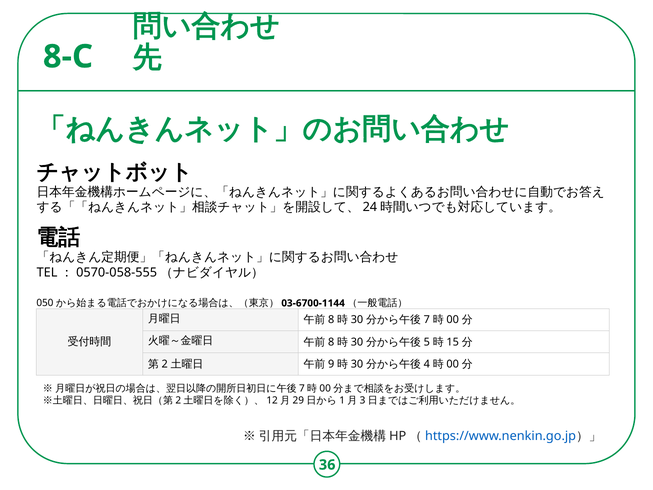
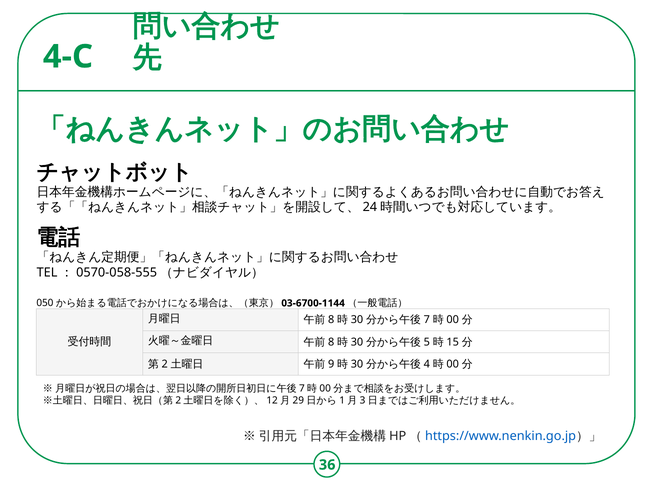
8-C: 8-C -> 4-C (68, 57)
